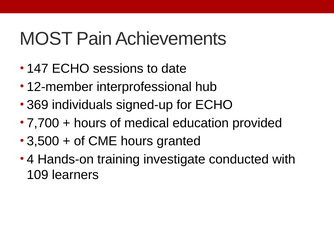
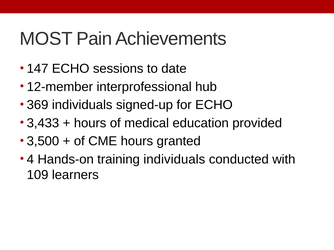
7,700: 7,700 -> 3,433 (43, 123)
training investigate: investigate -> individuals (174, 160)
